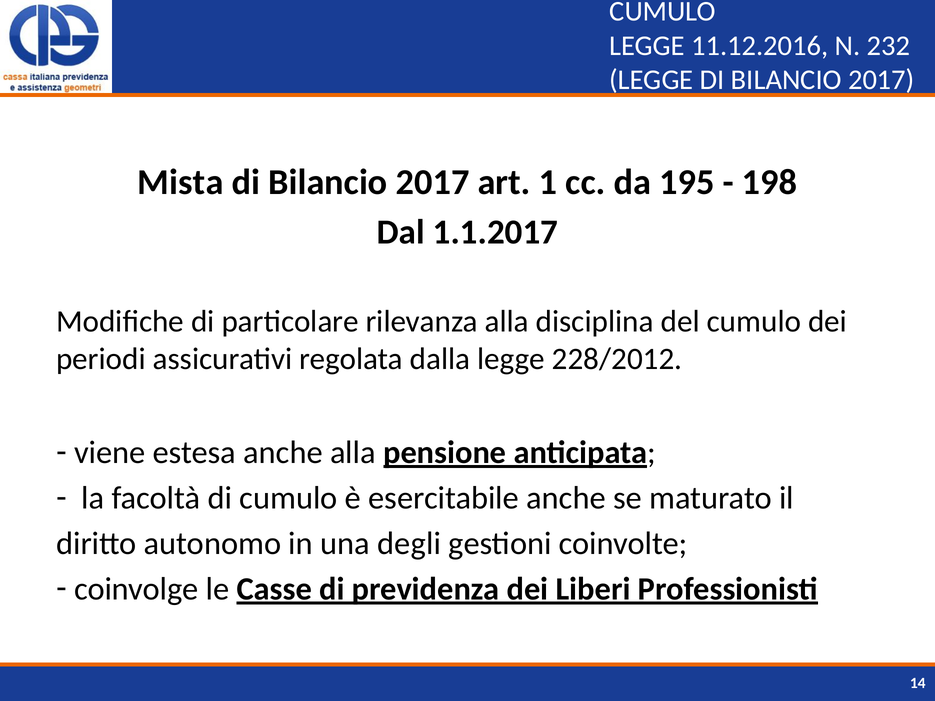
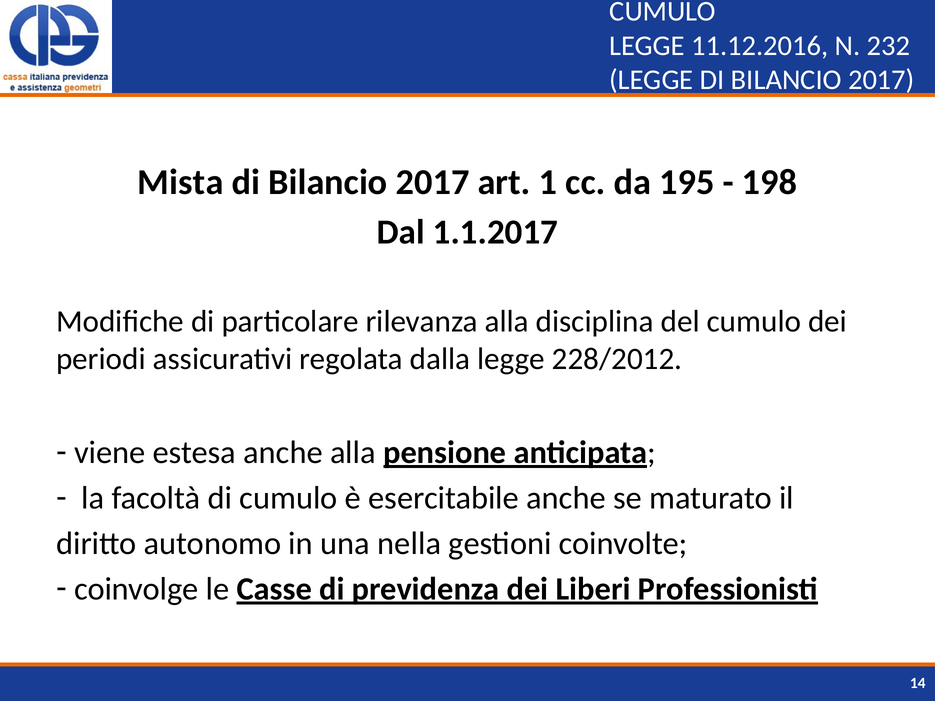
degli: degli -> nella (409, 544)
